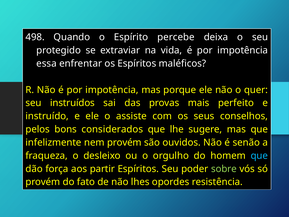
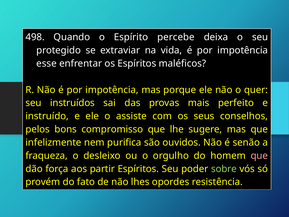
essa: essa -> esse (47, 63)
considerados: considerados -> compromisso (112, 129)
nem provém: provém -> purifica (124, 142)
que colour: light blue -> pink (259, 155)
